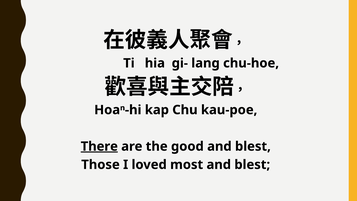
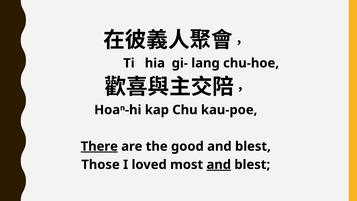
and underline: none -> present (219, 165)
